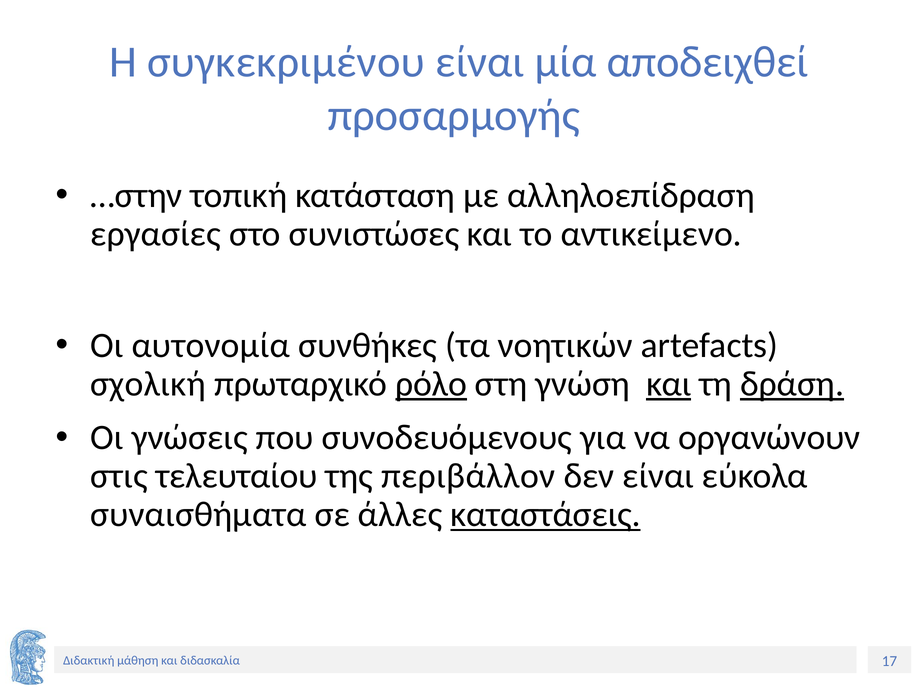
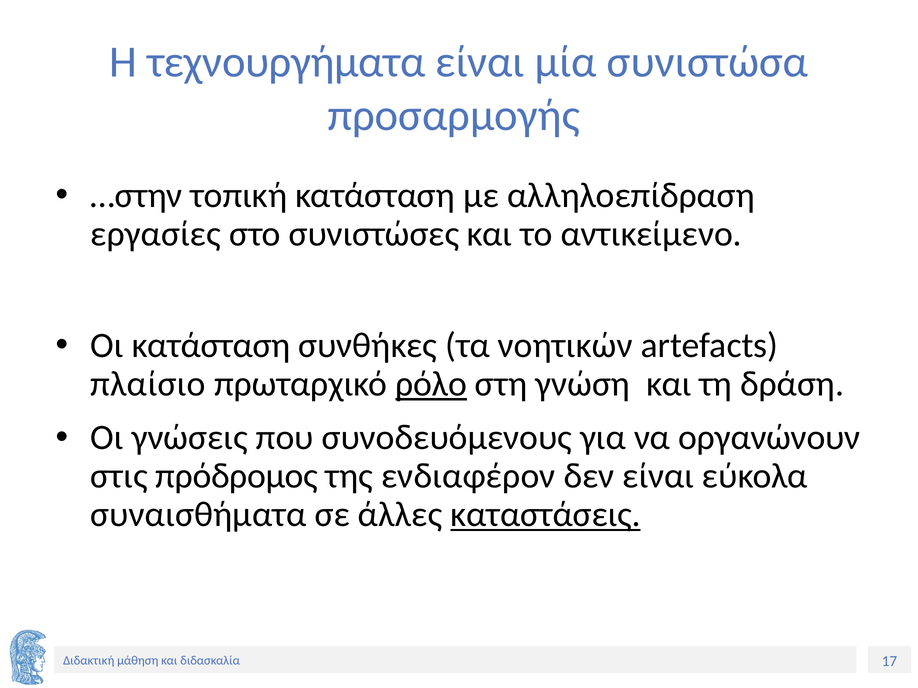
συγκεκριμένου: συγκεκριμένου -> τεχνουργήματα (286, 62)
αποδειχθεί: αποδειχθεί -> συνιστώσα (708, 62)
Οι αυτονομία: αυτονομία -> κατάσταση (211, 346)
σχολική: σχολική -> πλαίσιο (148, 384)
και underline: present -> none (669, 384)
δράση underline: present -> none (792, 384)
τελευταίου: τελευταίου -> πρόδρομος (237, 476)
περιβάλλον: περιβάλλον -> ενδιαφέρον (468, 476)
